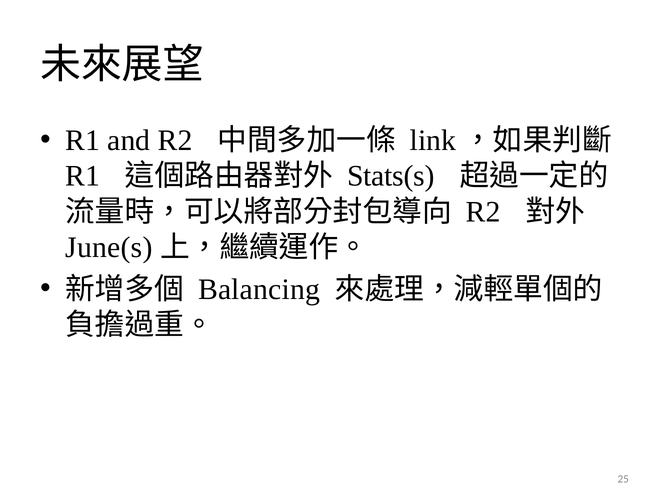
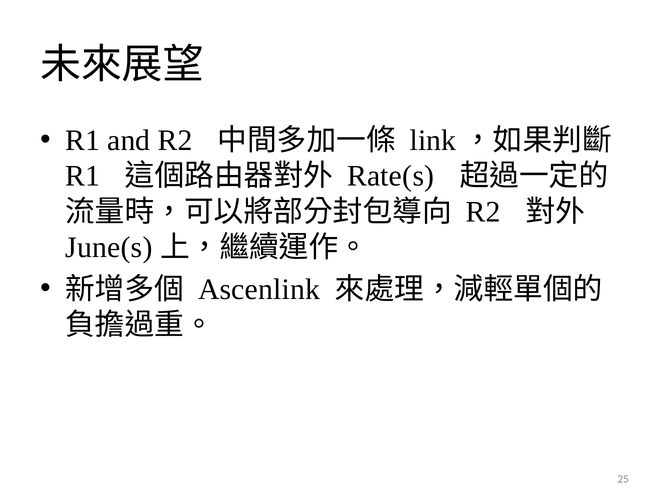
Stats(s: Stats(s -> Rate(s (391, 176)
Balancing: Balancing -> Ascenlink (259, 289)
